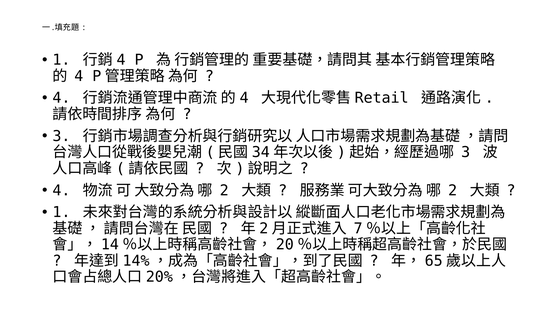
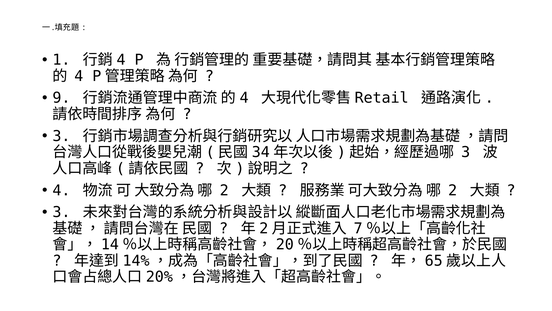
4: 4 -> 9 (61, 98)
1: 1 -> 3 (61, 212)
